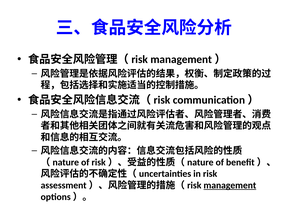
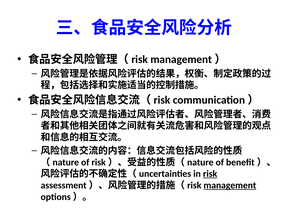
risk underline: none -> present (210, 174)
